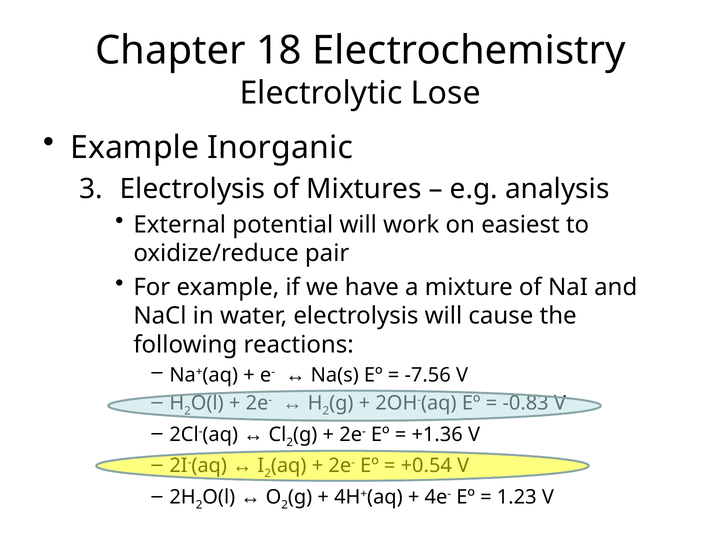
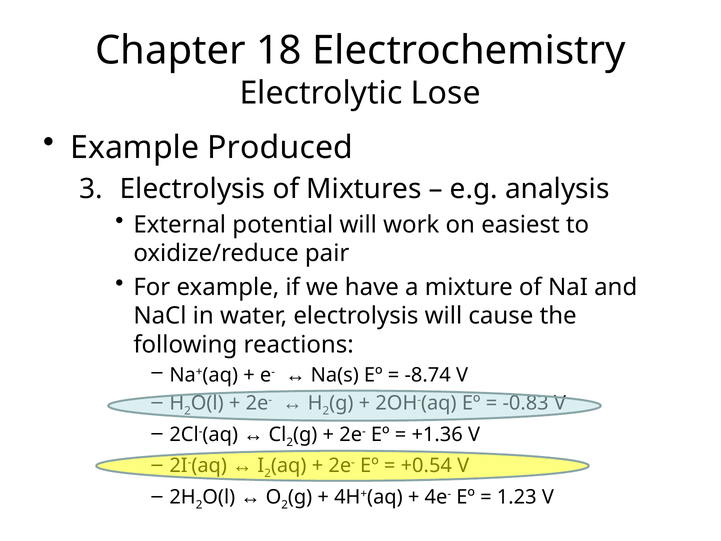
Inorganic: Inorganic -> Produced (280, 147)
-7.56: -7.56 -> -8.74 (428, 375)
